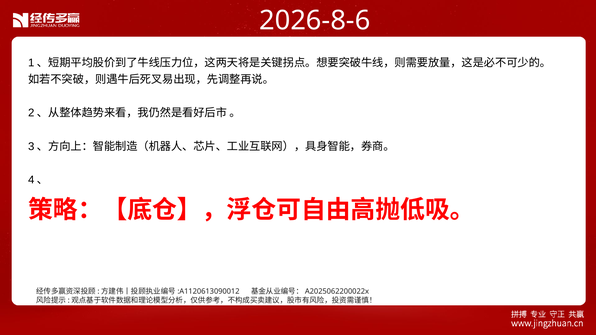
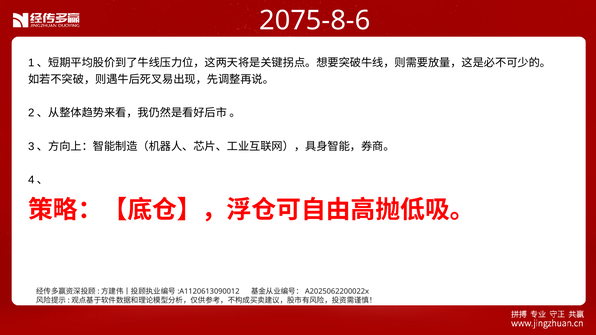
2026-8-6: 2026-8-6 -> 2075-8-6 (315, 20)
